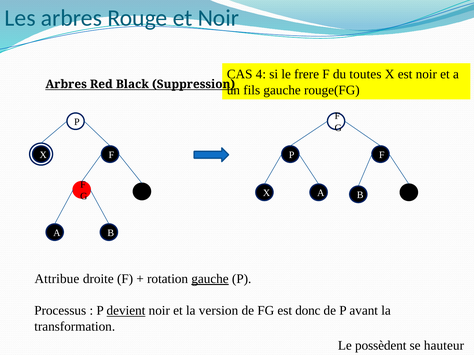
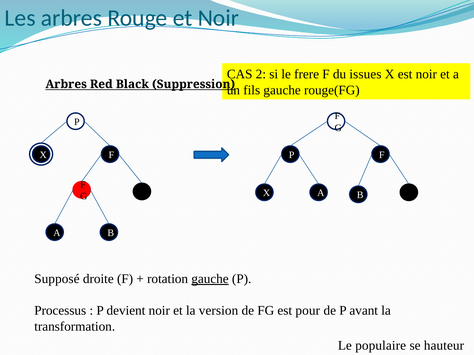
4: 4 -> 2 (261, 74)
toutes: toutes -> issues (365, 74)
Attribue: Attribue -> Supposé (57, 279)
devient underline: present -> none (126, 311)
donc: donc -> pour (308, 311)
possèdent: possèdent -> populaire (381, 346)
